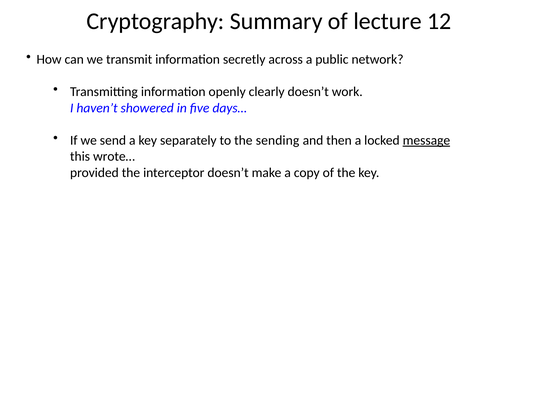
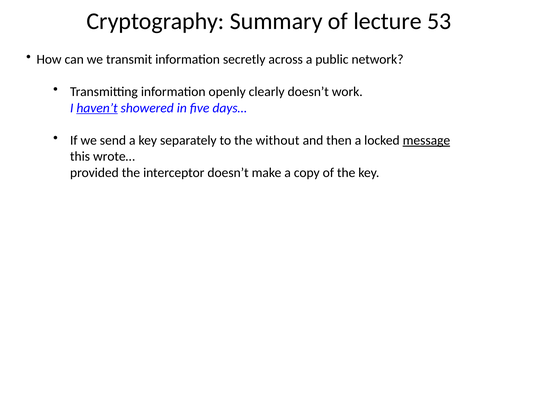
12: 12 -> 53 (439, 21)
haven’t underline: none -> present (97, 108)
sending: sending -> without (278, 140)
